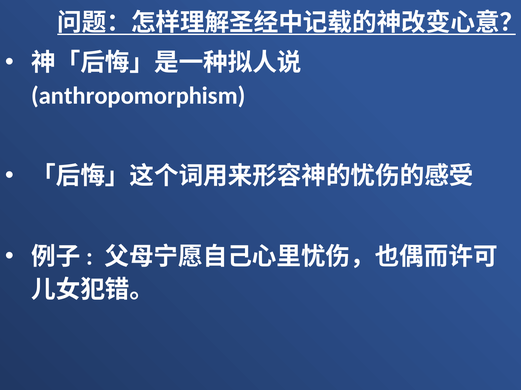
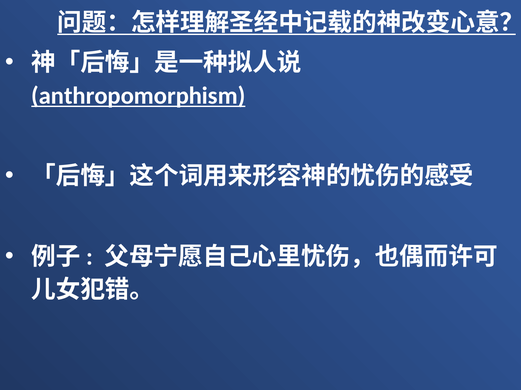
anthropomorphism underline: none -> present (138, 96)
